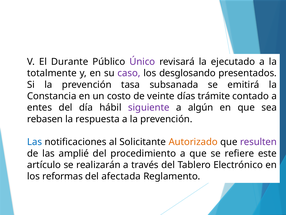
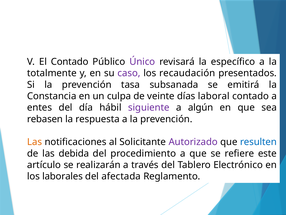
El Durante: Durante -> Contado (70, 62)
ejecutado: ejecutado -> específico (233, 62)
desglosando: desglosando -> recaudación (187, 73)
costo: costo -> culpa (119, 96)
trámite: trámite -> laboral (214, 96)
Las colour: blue -> orange (35, 142)
Autorizado colour: orange -> purple (193, 142)
resulten colour: purple -> blue (258, 142)
amplié: amplié -> debida (74, 153)
reformas: reformas -> laborales (63, 176)
